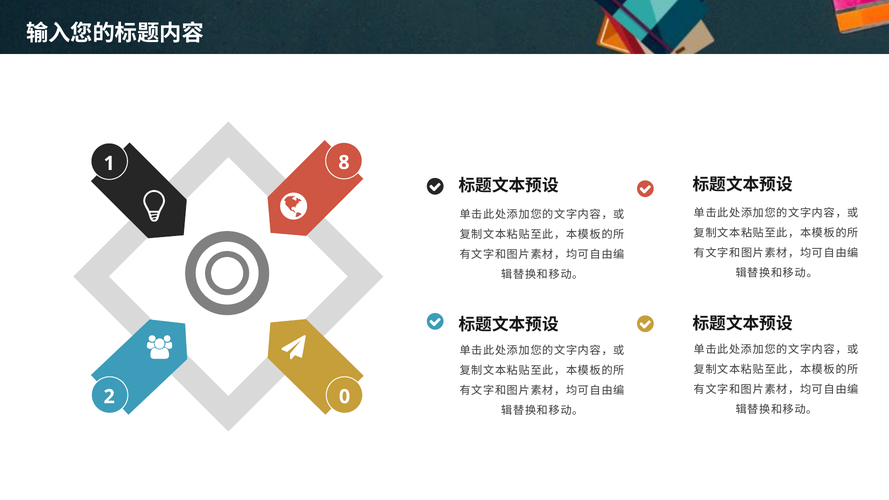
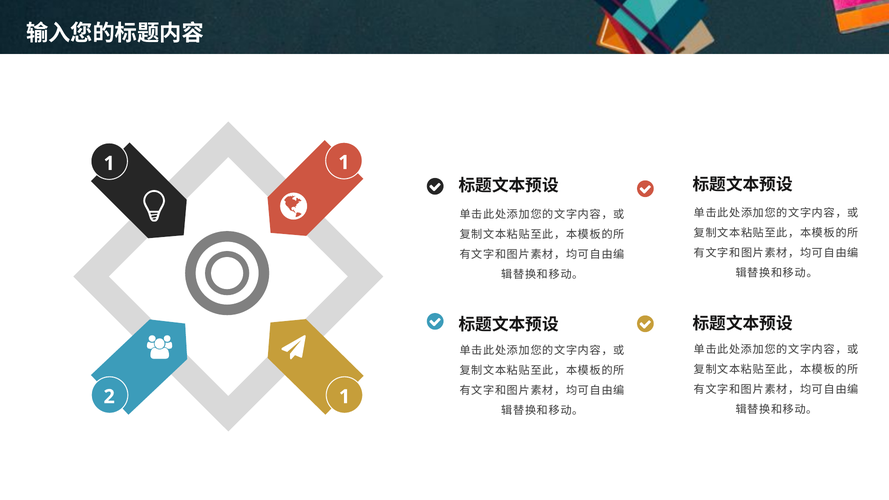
1 8: 8 -> 1 (344, 163)
2 0: 0 -> 1 (345, 397)
